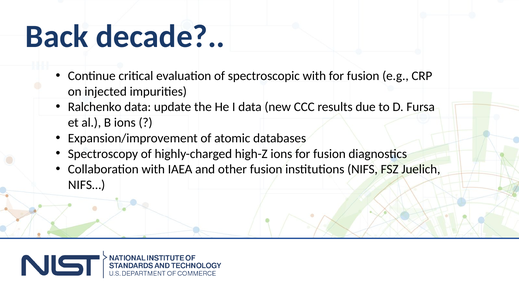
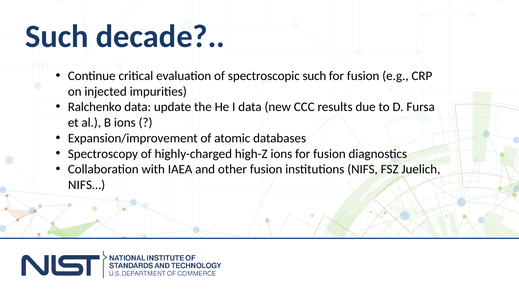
Back: Back -> Such (57, 36)
spectroscopic with: with -> such (314, 76)
